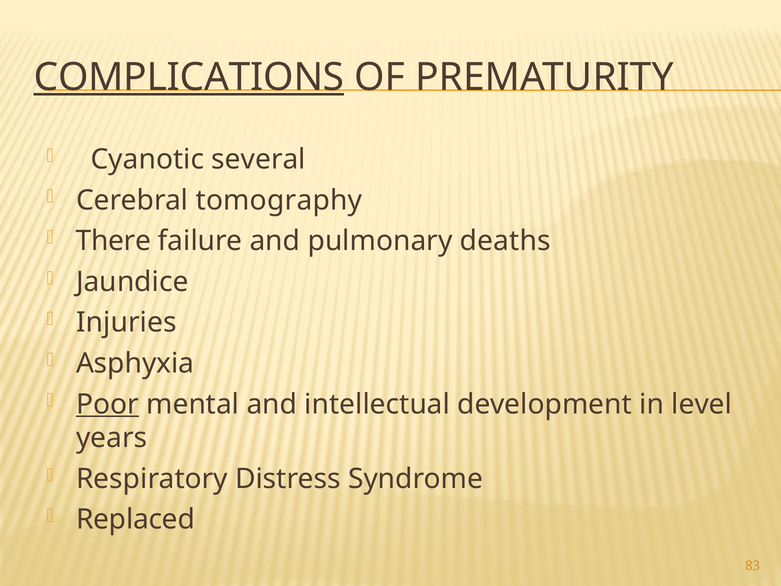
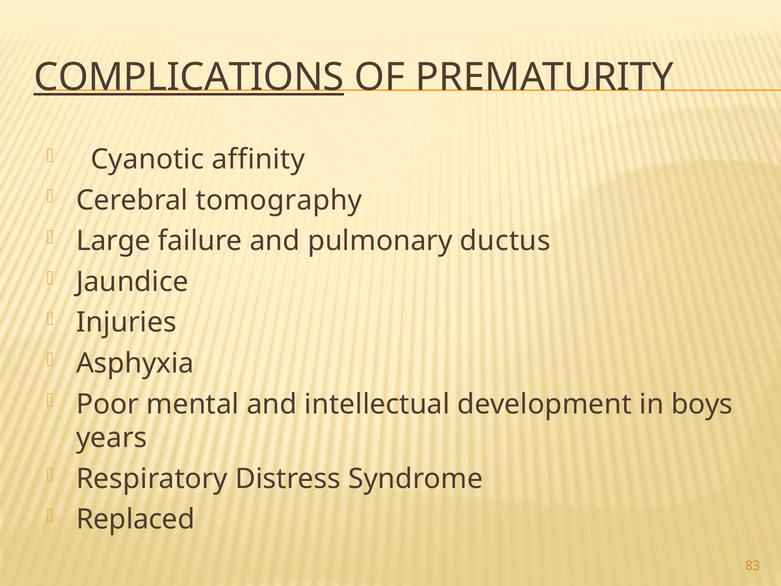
several: several -> affinity (258, 159)
There: There -> Large (113, 241)
deaths: deaths -> ductus (505, 241)
Poor underline: present -> none (107, 404)
level: level -> boys (702, 404)
